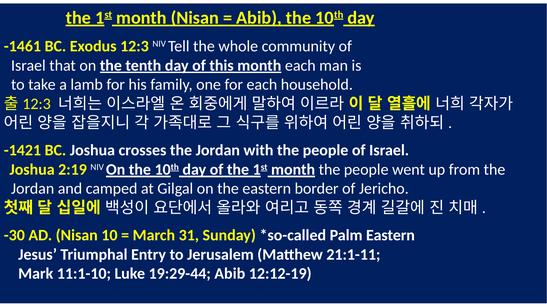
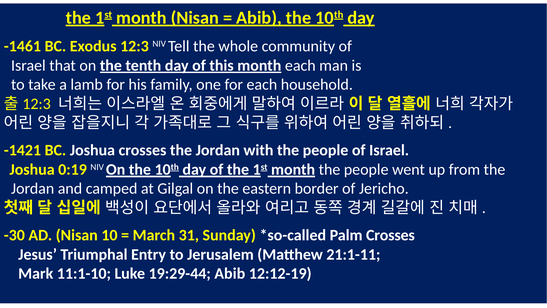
2:19: 2:19 -> 0:19 (73, 169)
Palm Eastern: Eastern -> Crosses (390, 235)
